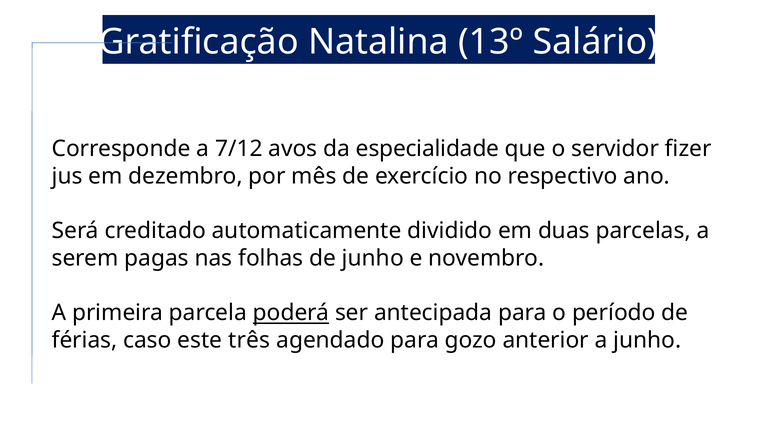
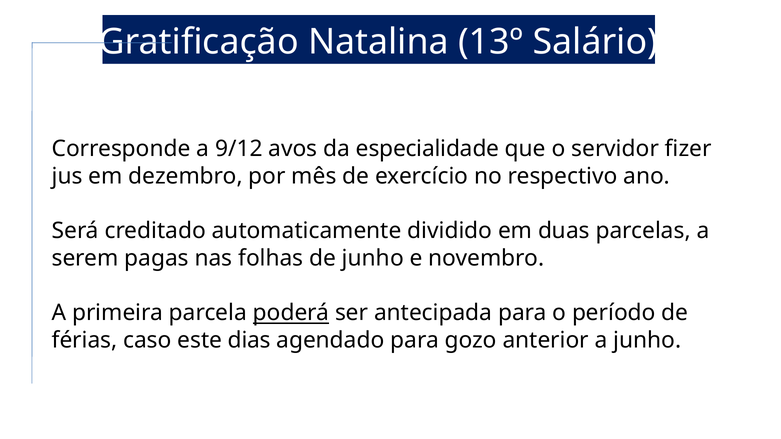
7/12: 7/12 -> 9/12 (239, 149)
três: três -> dias (249, 340)
